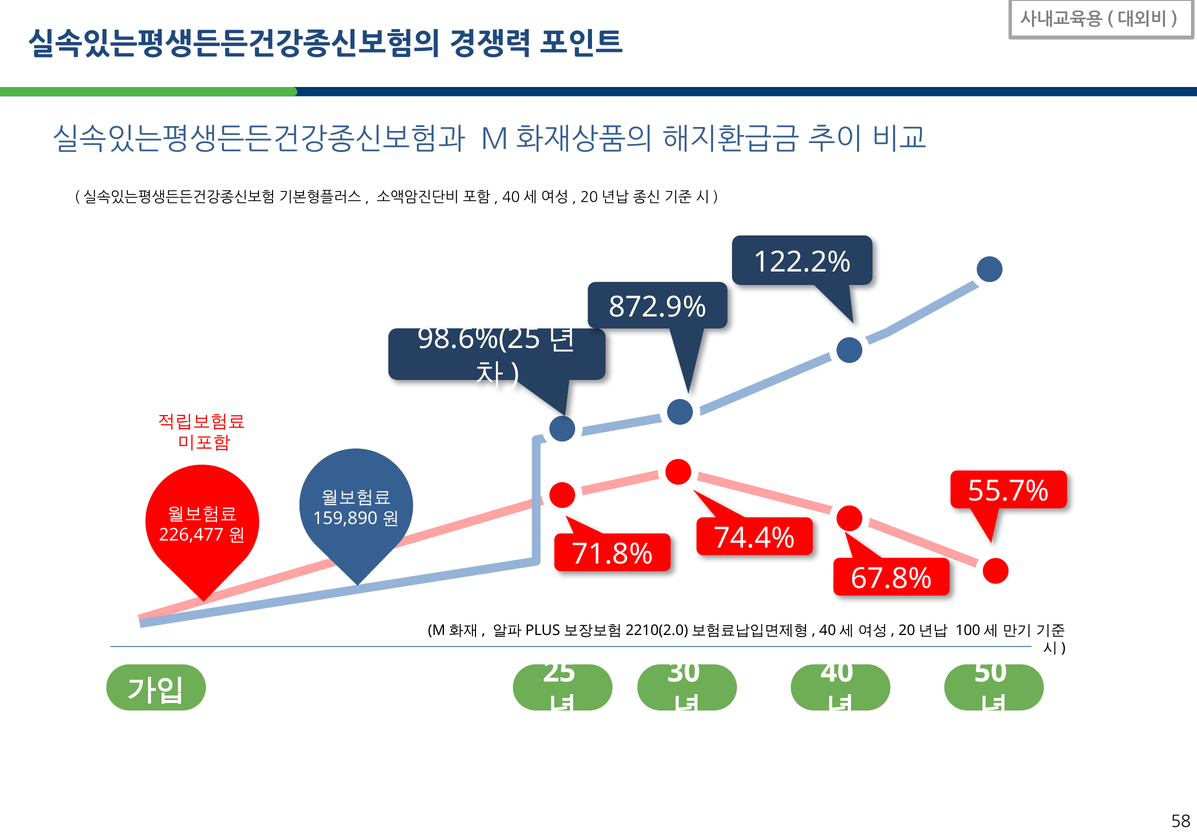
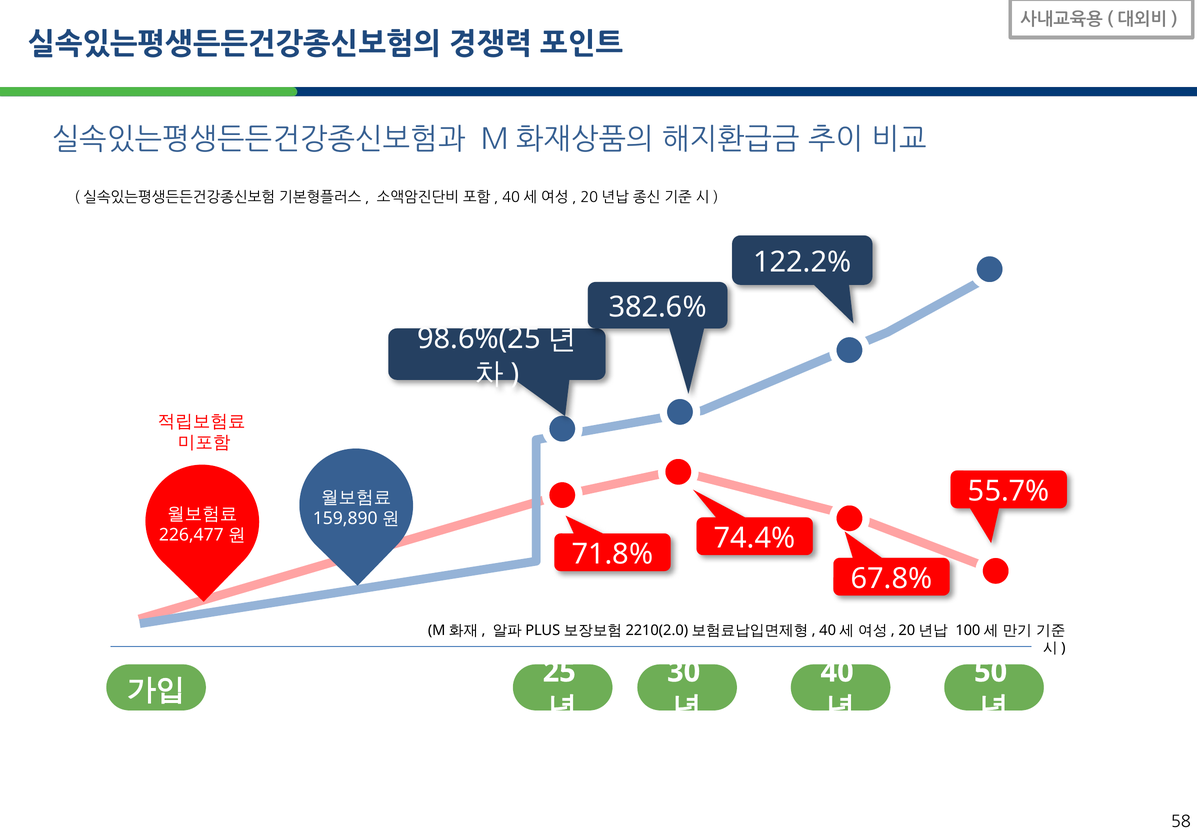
872.9%: 872.9% -> 382.6% (658, 307)
